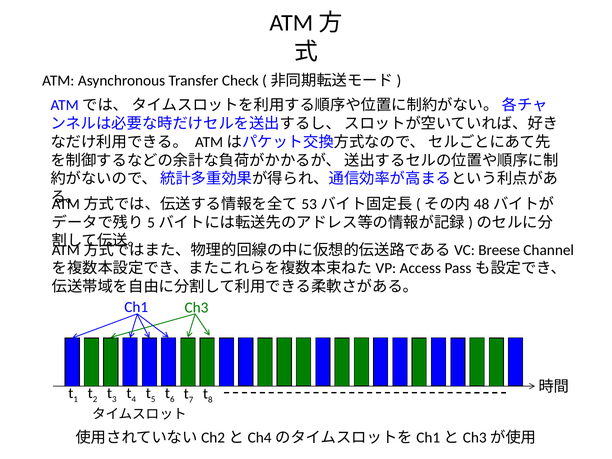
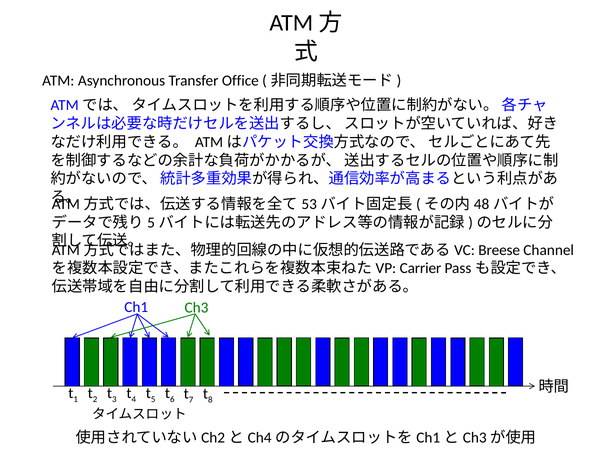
Check: Check -> Office (240, 81)
Access: Access -> Carrier (420, 268)
